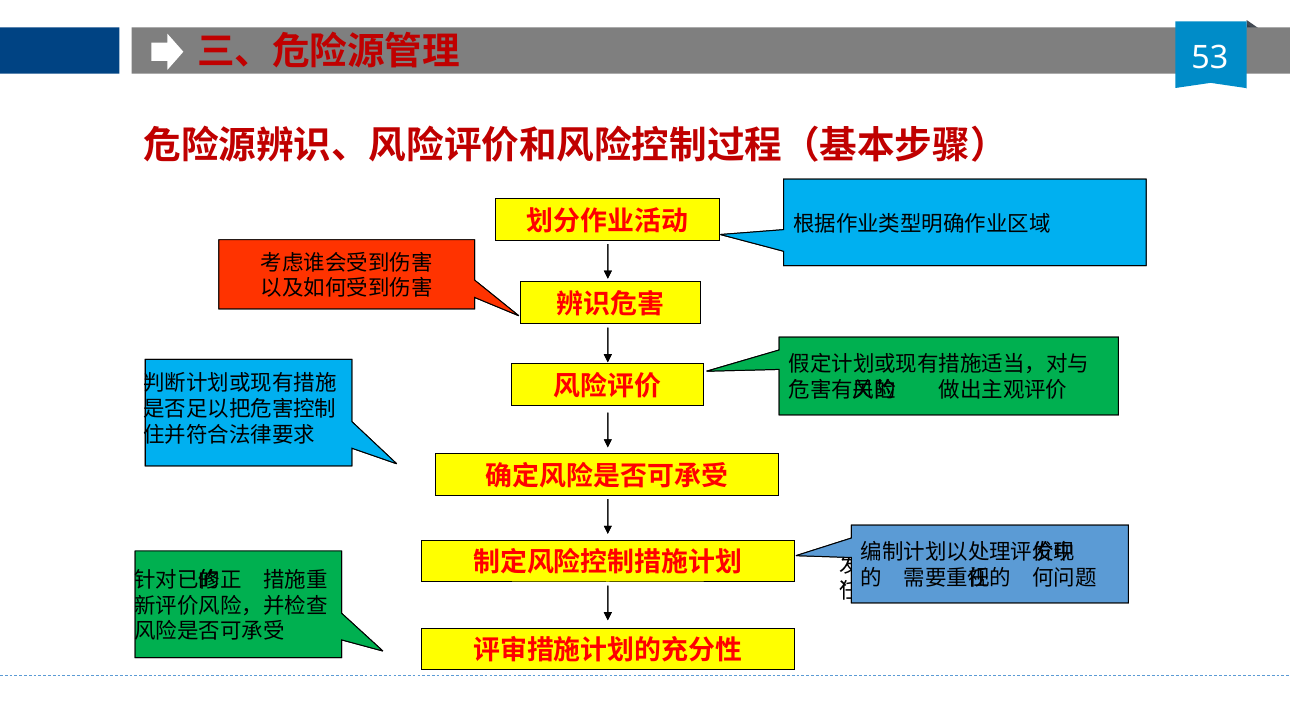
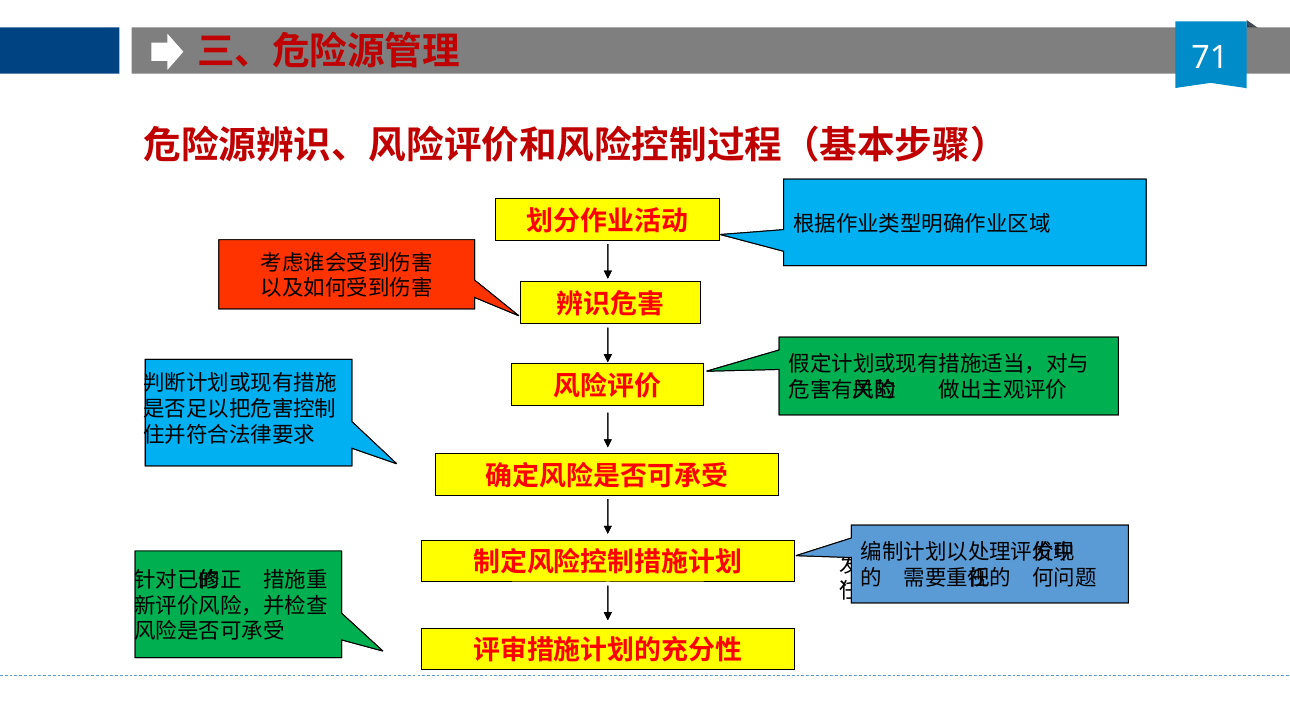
53: 53 -> 71 (1210, 57)
